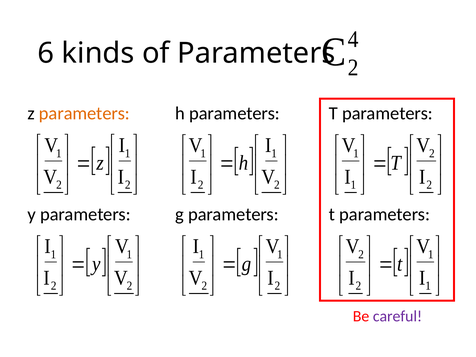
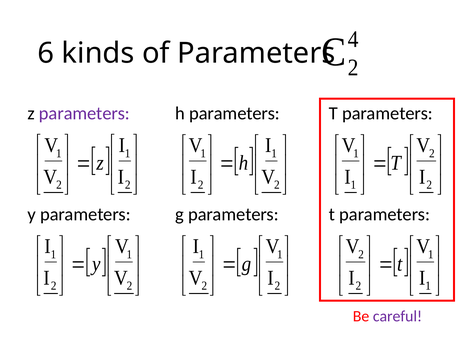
parameters colour: orange -> purple (84, 113)
